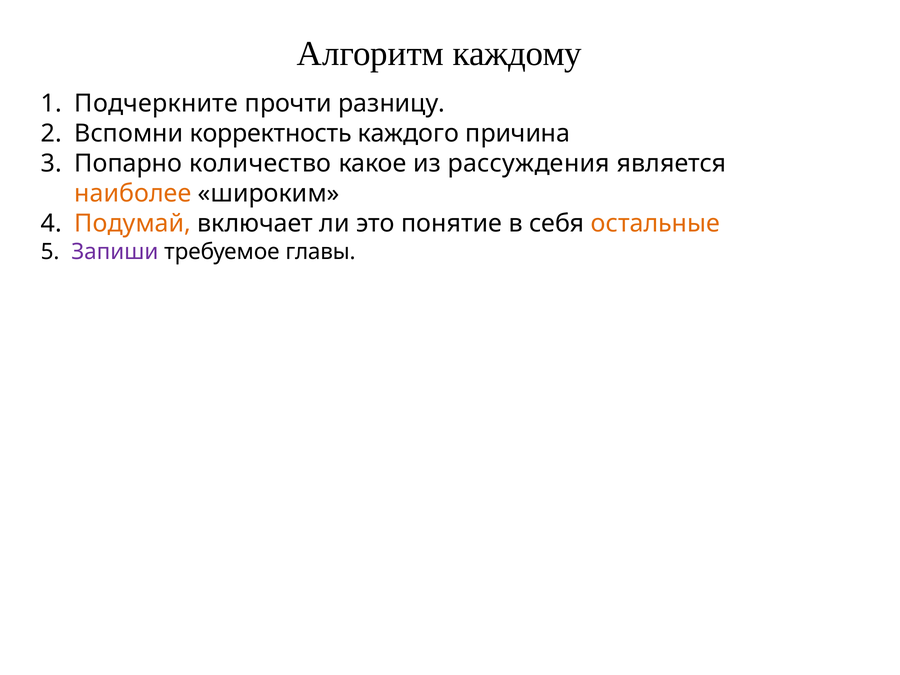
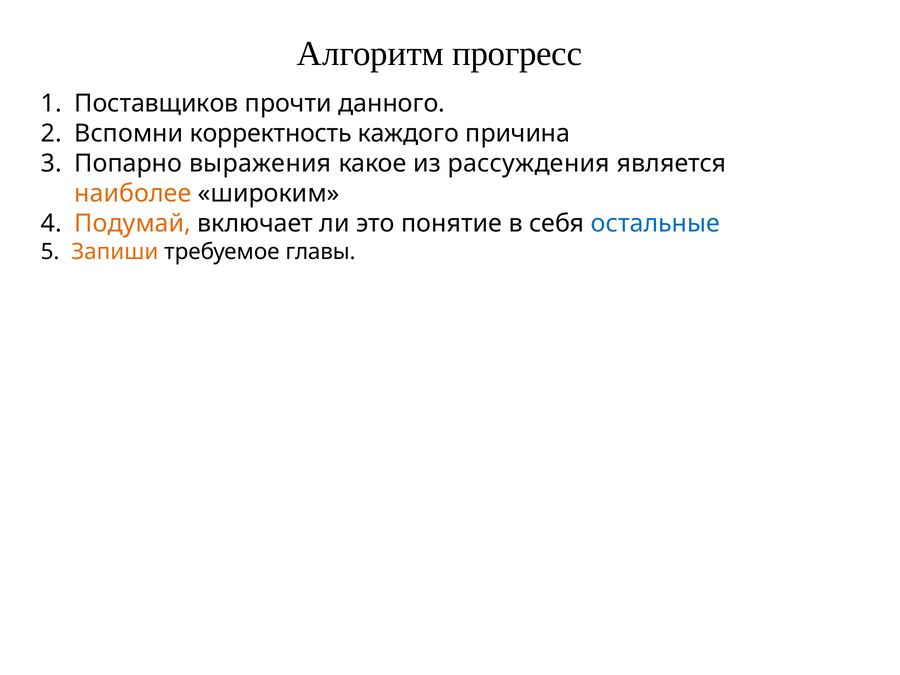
каждому: каждому -> прогресс (517, 53)
Подчеркните: Подчеркните -> Поставщиков (156, 104)
разницу: разницу -> данного (392, 104)
количество: количество -> выражения (260, 164)
остальные colour: orange -> blue (655, 224)
Запиши colour: purple -> orange (115, 252)
